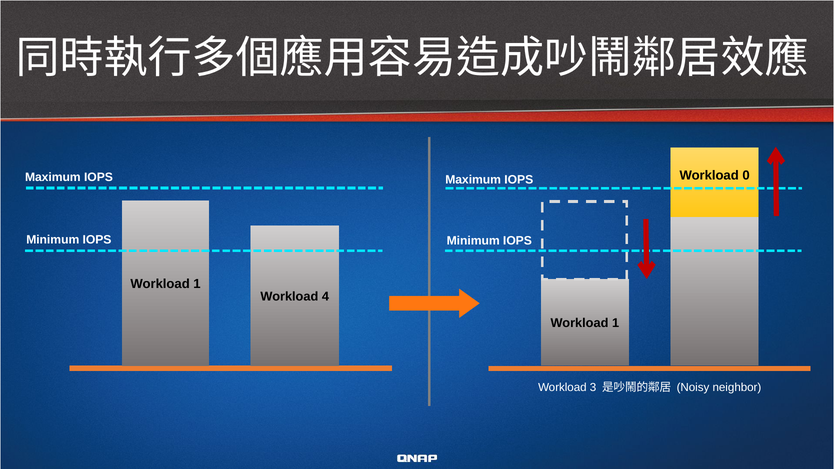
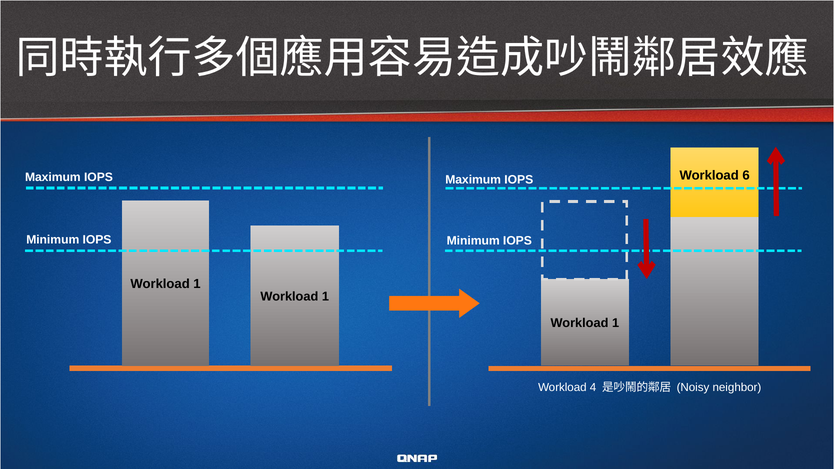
0: 0 -> 6 (746, 175)
4: 4 -> 1 (325, 297)
3: 3 -> 4 (593, 388)
